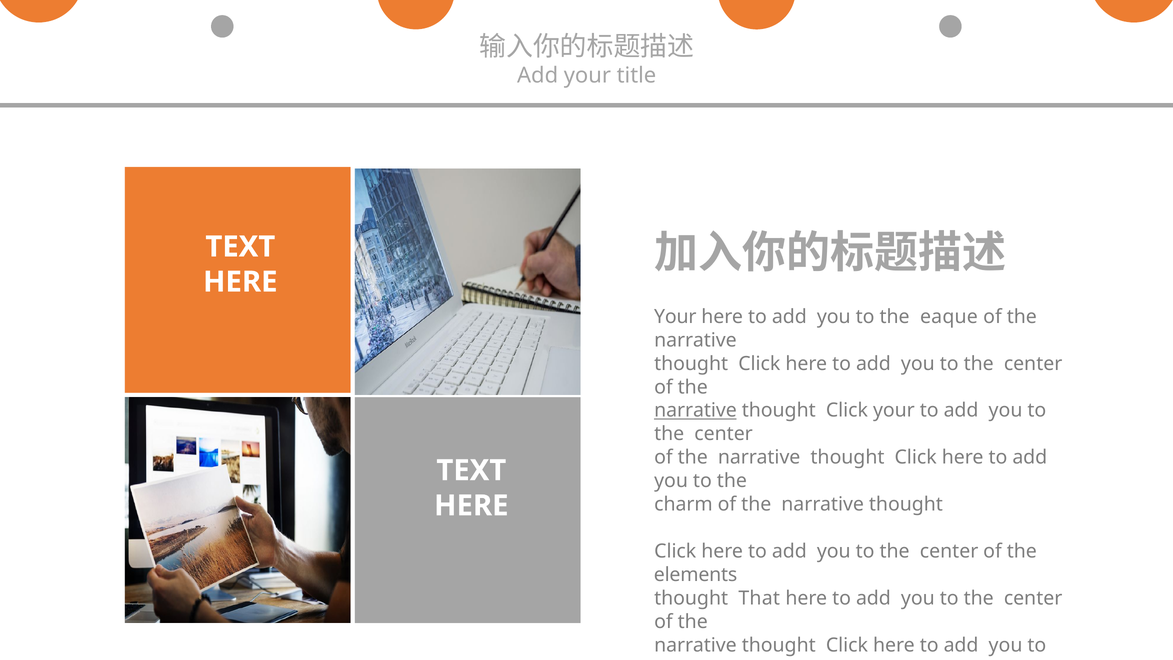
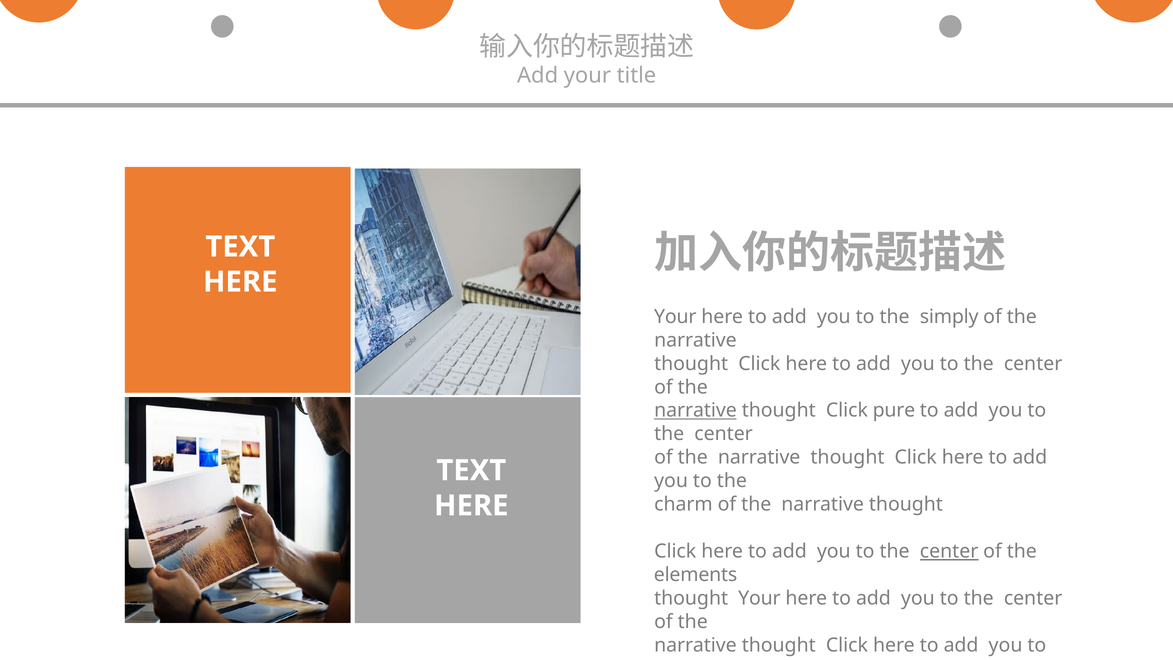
eaque: eaque -> simply (949, 317)
Click your: your -> pure (894, 410)
center underline: none -> present (949, 551)
thought That: That -> Your (759, 598)
